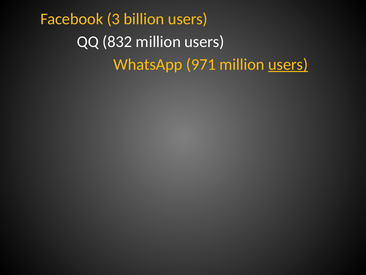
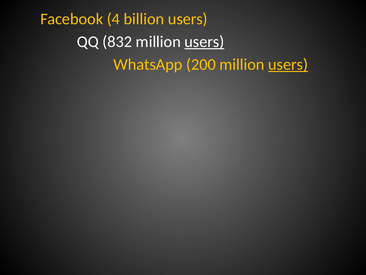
3: 3 -> 4 (113, 19)
users underline: none -> present (204, 42)
971: 971 -> 200 (201, 64)
